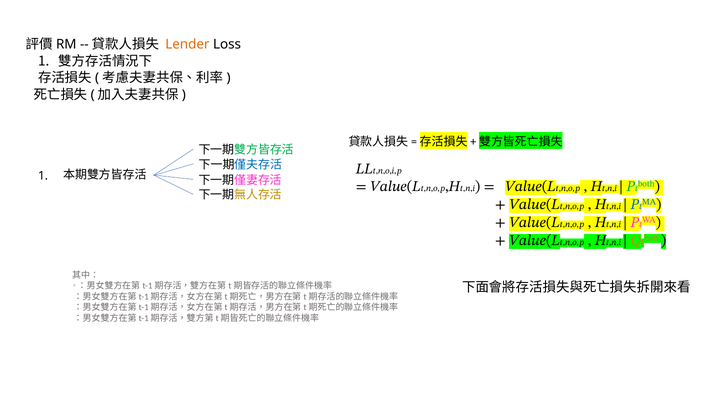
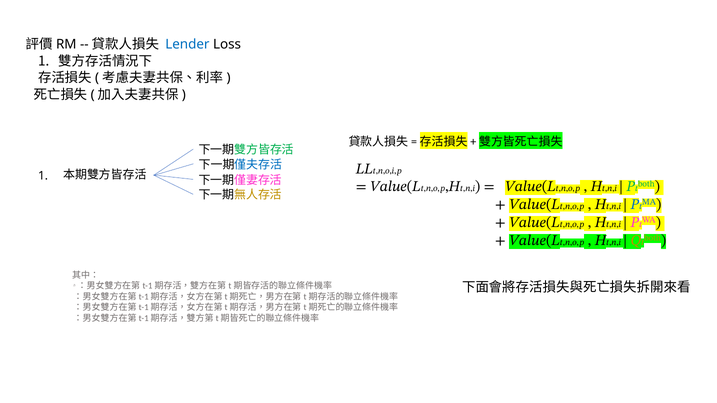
Lender colour: orange -> blue (187, 45)
